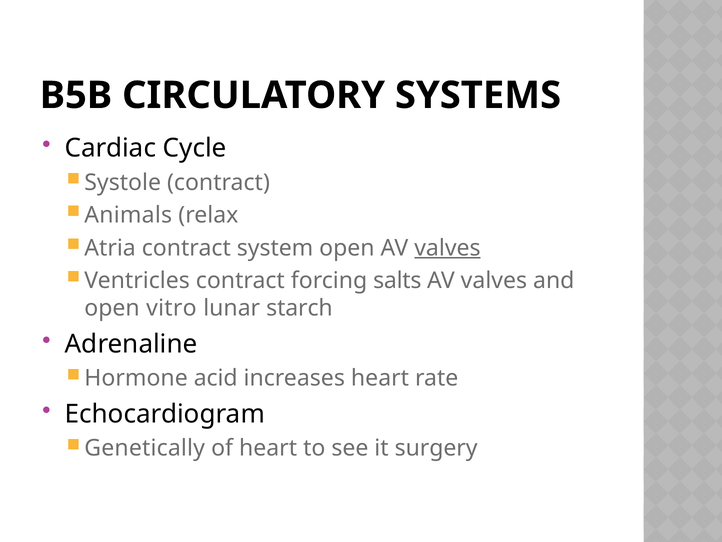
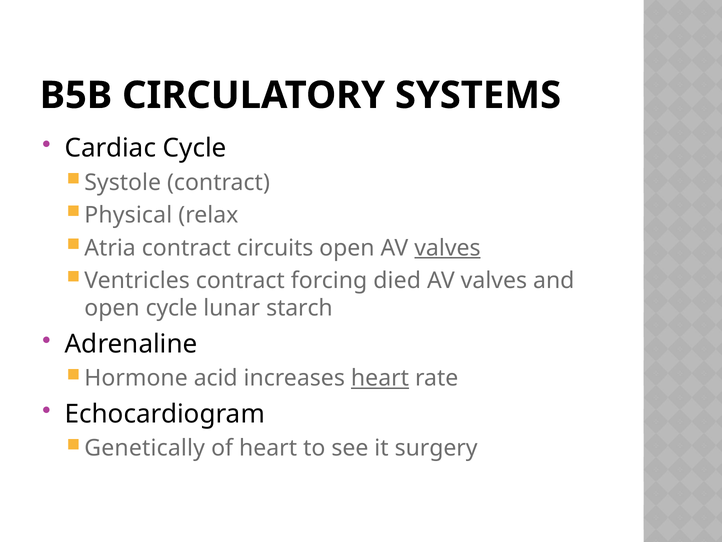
Animals: Animals -> Physical (128, 215)
system: system -> circuits (275, 248)
salts: salts -> died (397, 280)
open vitro: vitro -> cycle (172, 308)
heart underline: none -> present (380, 378)
